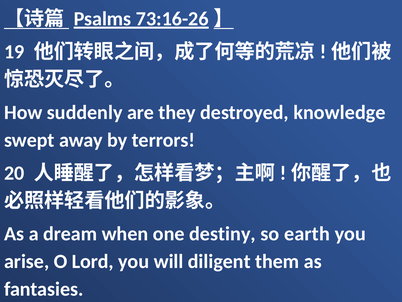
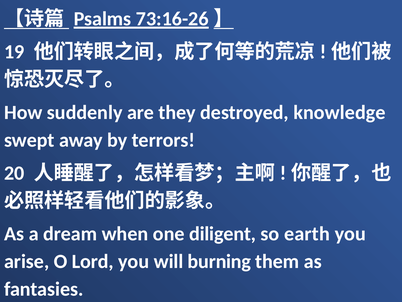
destiny: destiny -> diligent (223, 234)
diligent: diligent -> burning (219, 261)
